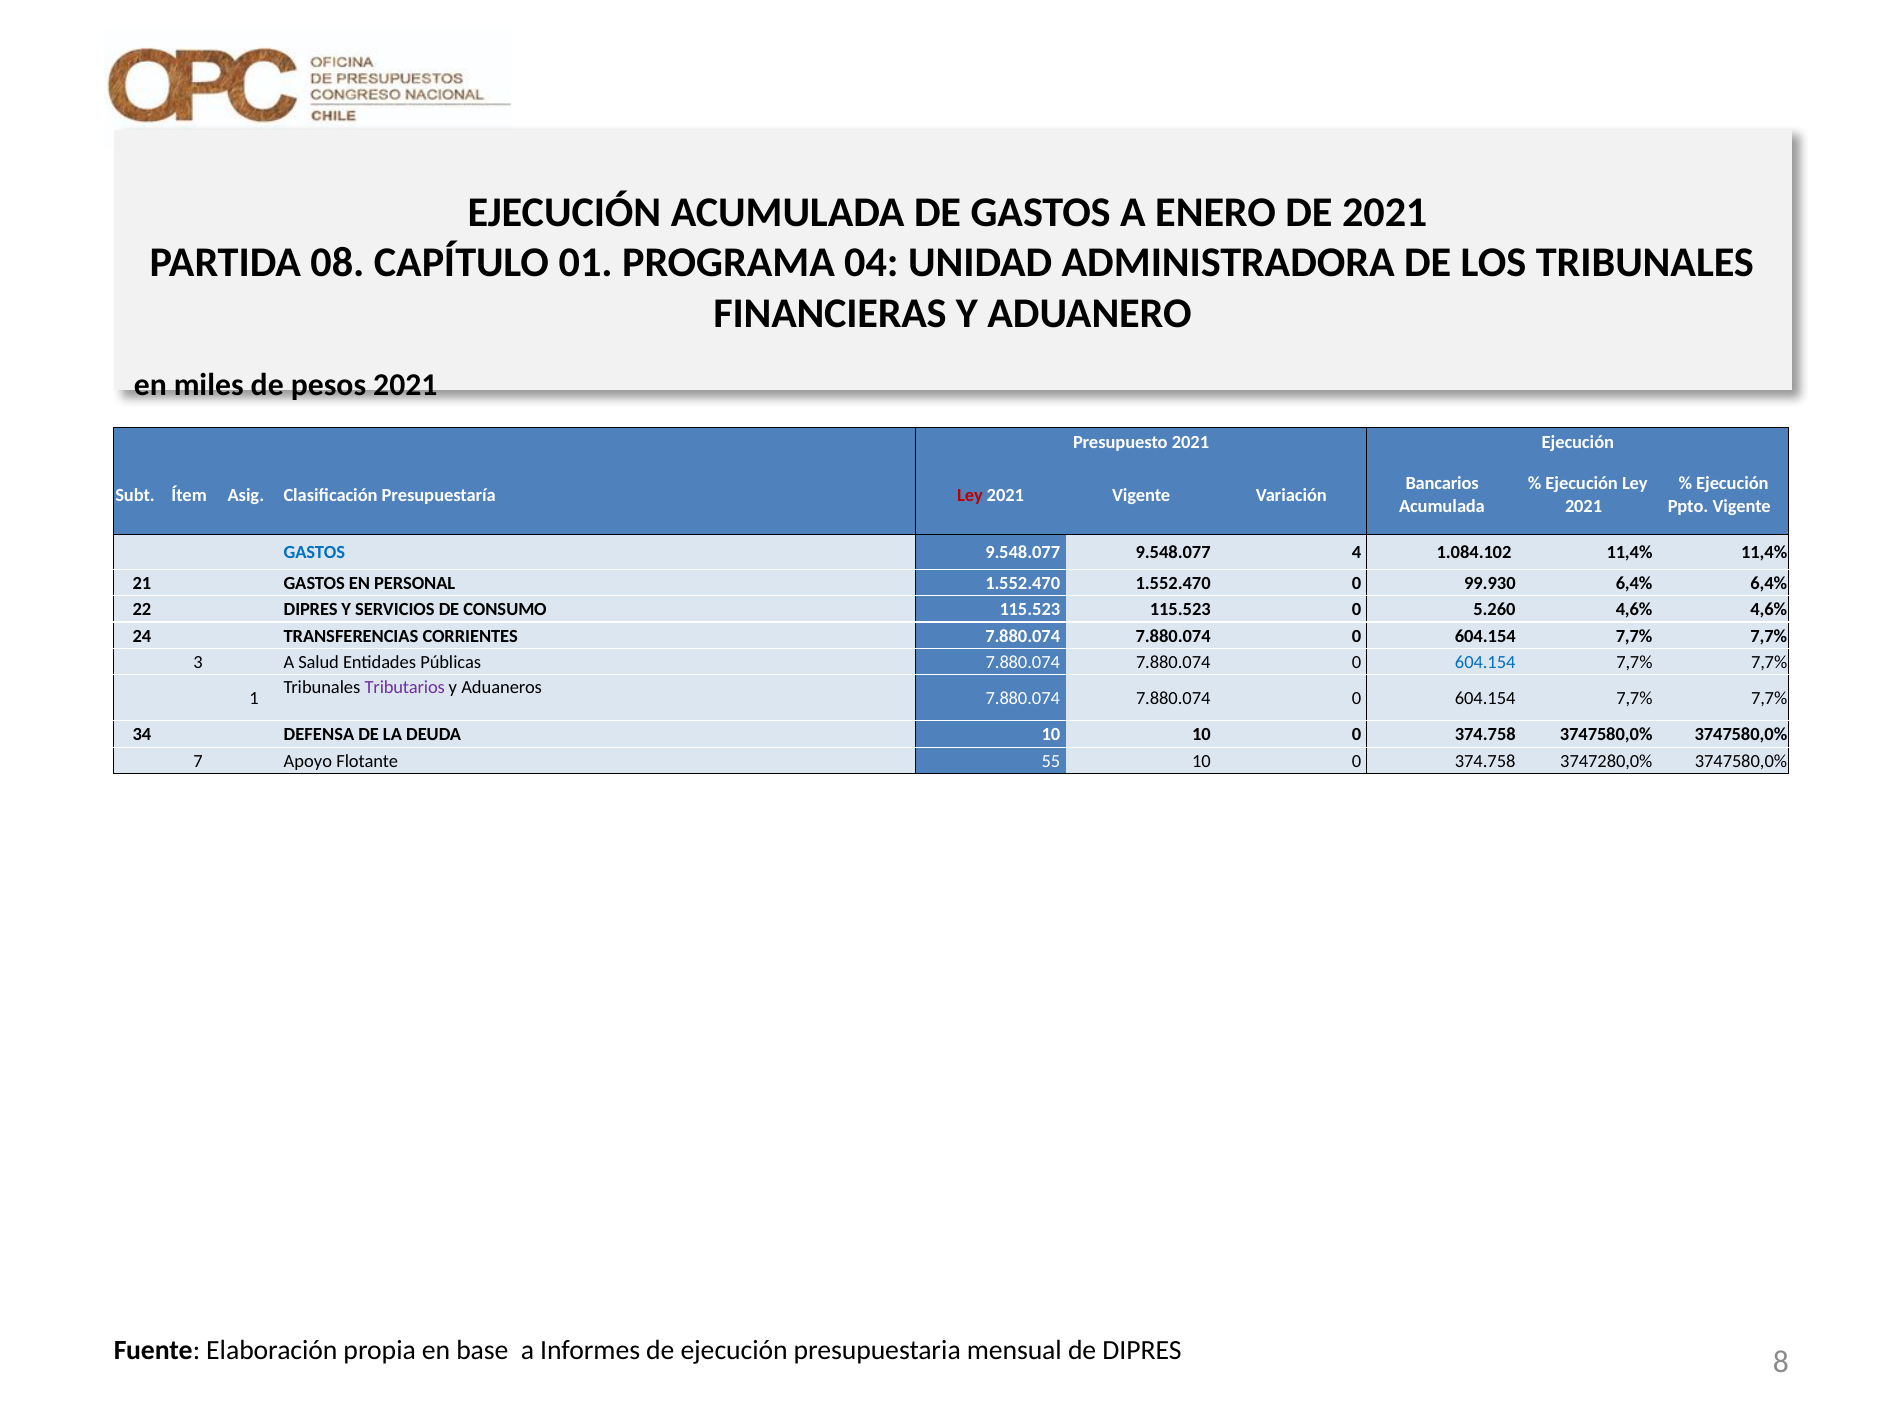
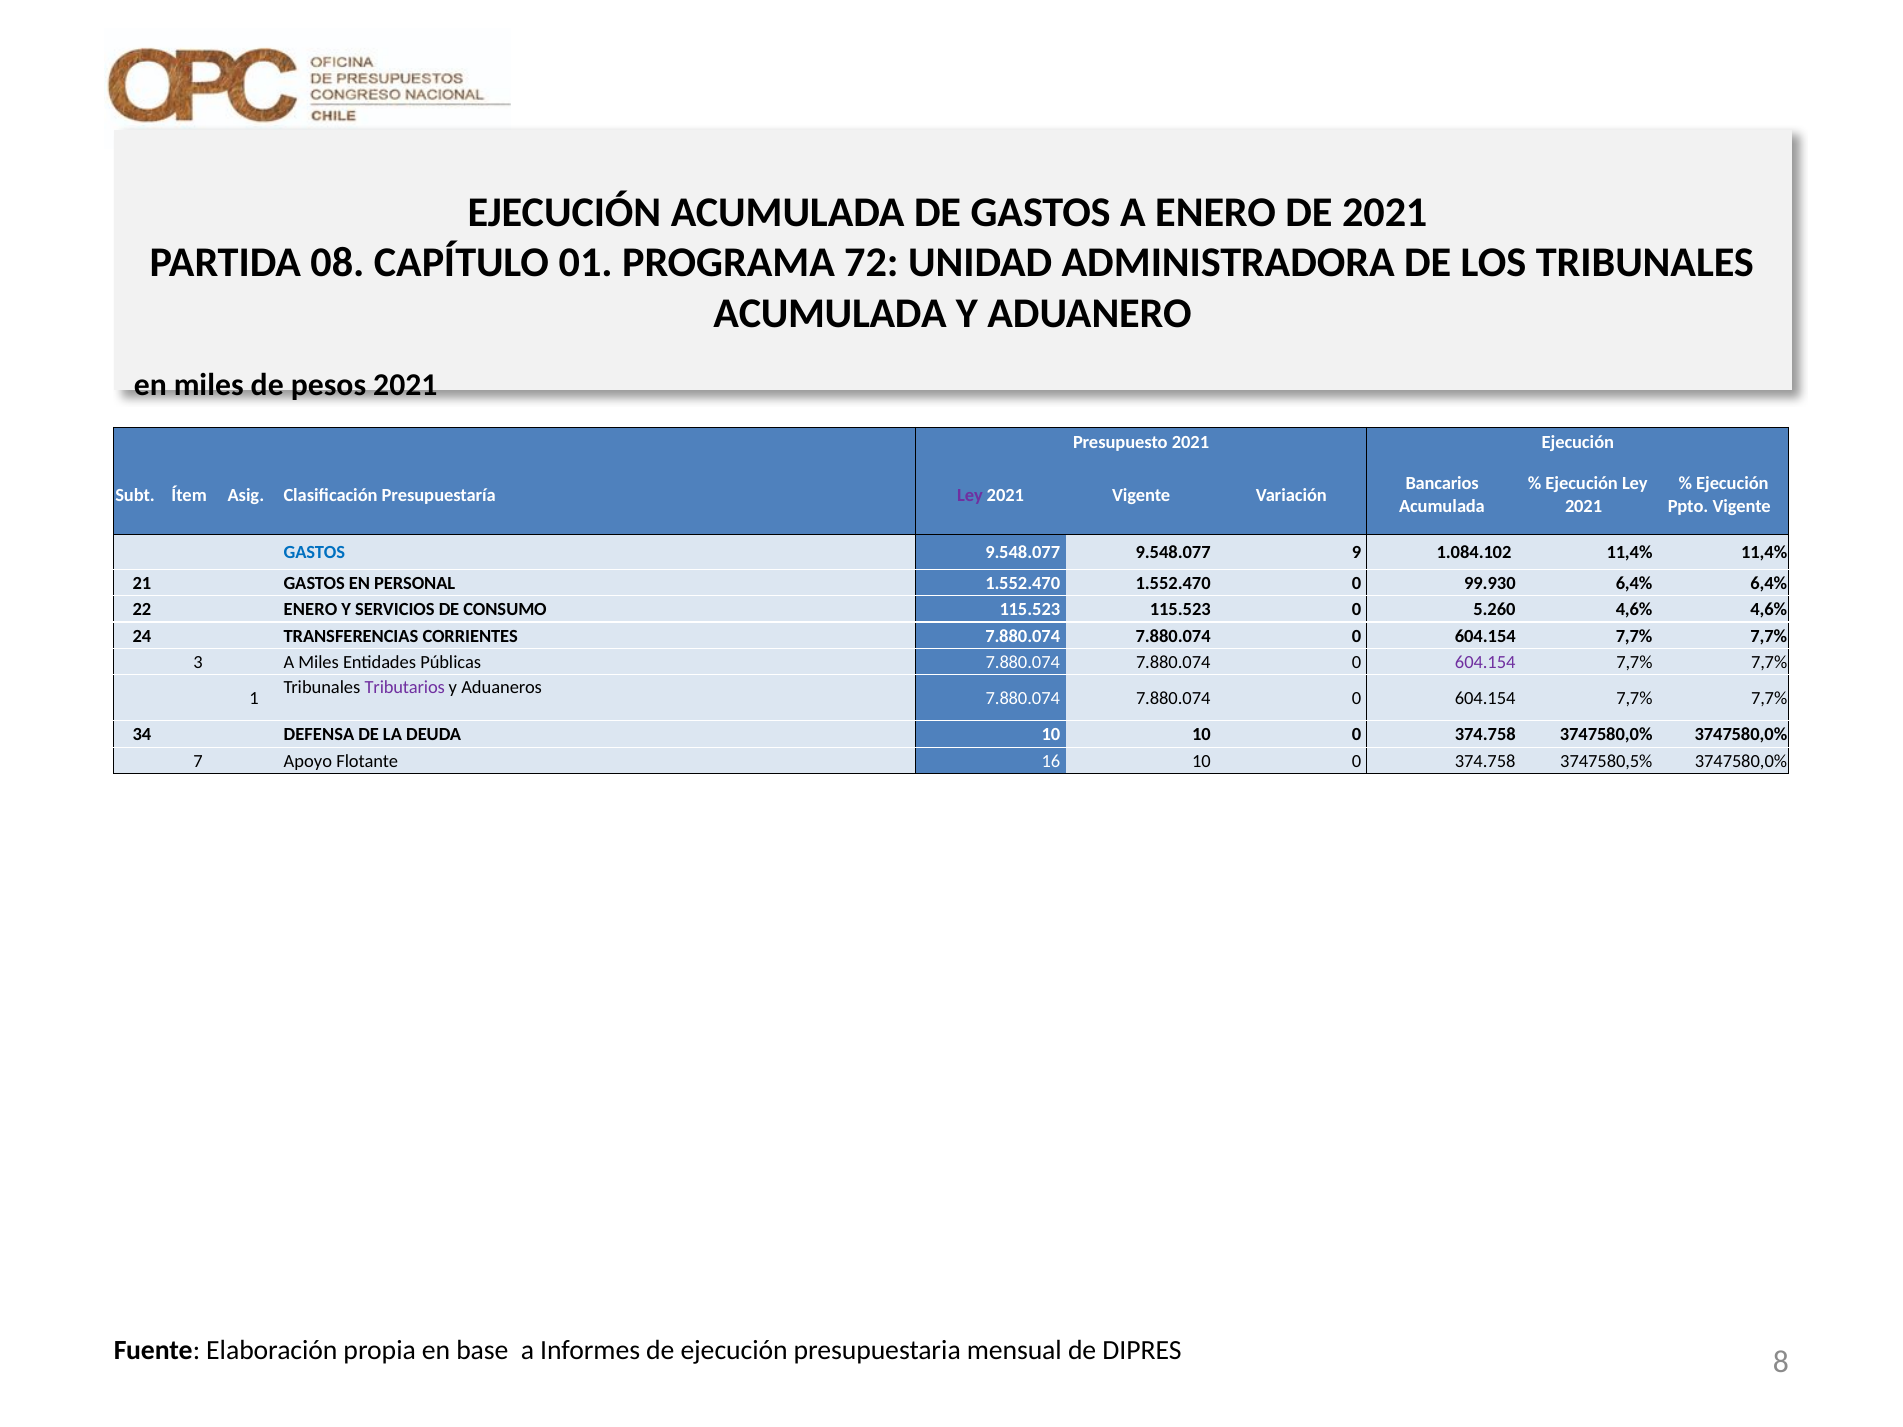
04: 04 -> 72 (871, 263)
FINANCIERAS: FINANCIERAS -> ACUMULADA (830, 314)
Ley colour: red -> purple (970, 495)
4: 4 -> 9 (1356, 553)
22 DIPRES: DIPRES -> ENERO (311, 610)
A Salud: Salud -> Miles (319, 662)
604.154 colour: blue -> purple (1485, 662)
55: 55 -> 16 (1051, 761)
3747280,0%: 3747280,0% -> 3747580,5% (1606, 761)
